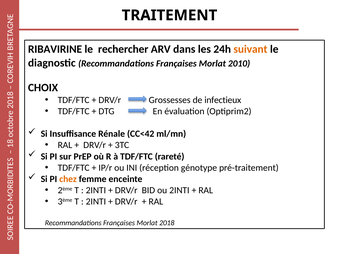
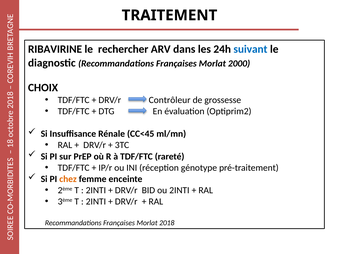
suivant colour: orange -> blue (250, 49)
2010: 2010 -> 2000 (239, 63)
Grossesses: Grossesses -> Contrôleur (170, 100)
infectieux: infectieux -> grossesse (223, 100)
CC<42: CC<42 -> CC<45 (141, 134)
